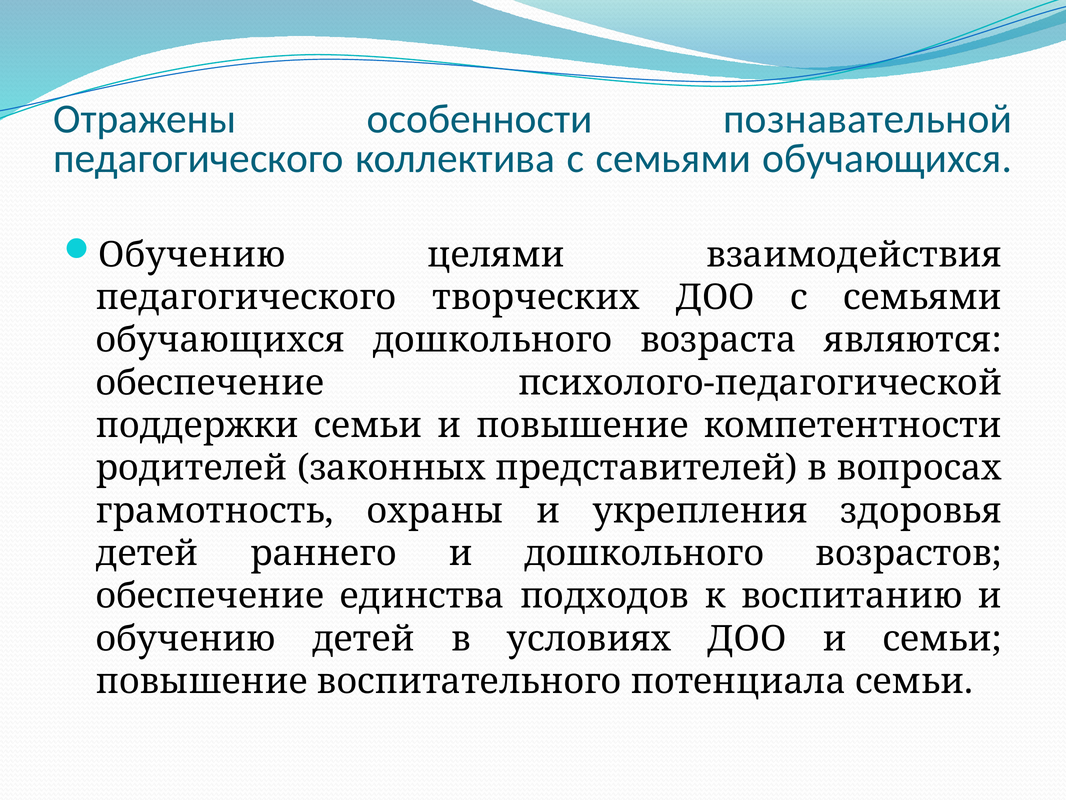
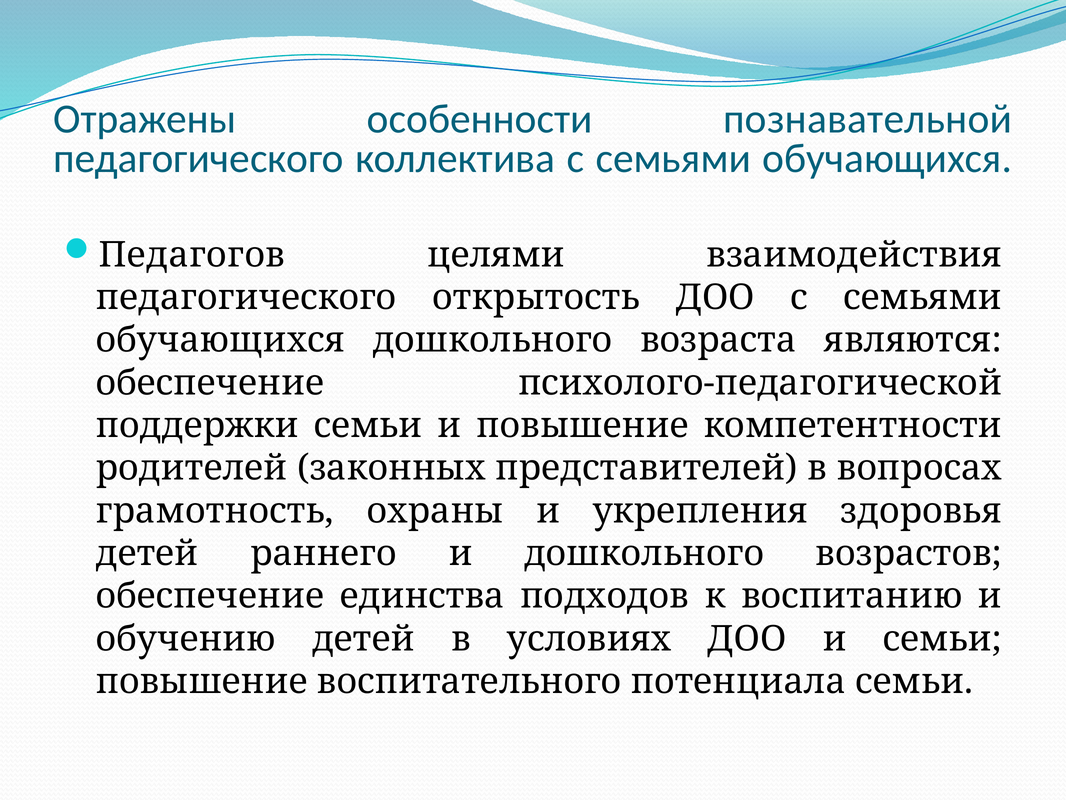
Обучению: Обучению -> Педагогов (192, 255)
творческих: творческих -> открытость (536, 297)
